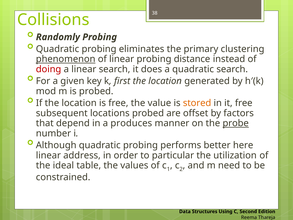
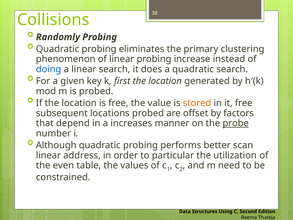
phenomenon underline: present -> none (66, 59)
distance: distance -> increase (192, 59)
doing colour: red -> blue (49, 69)
produces: produces -> increases (131, 123)
here: here -> scan (243, 145)
ideal: ideal -> even (63, 165)
